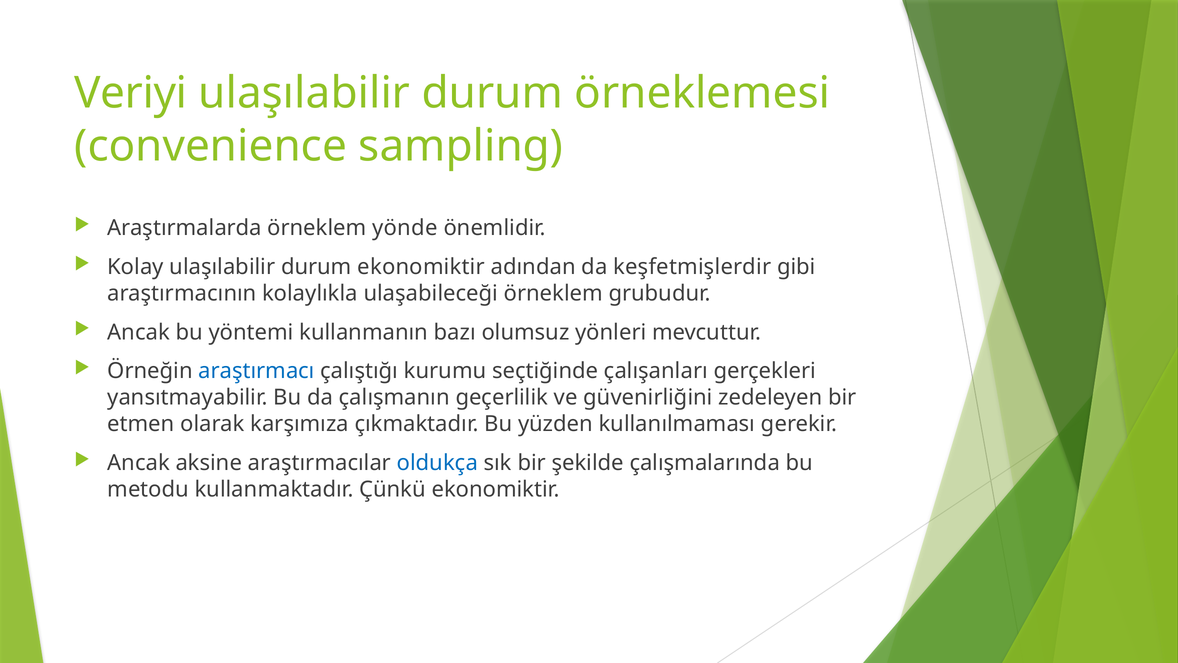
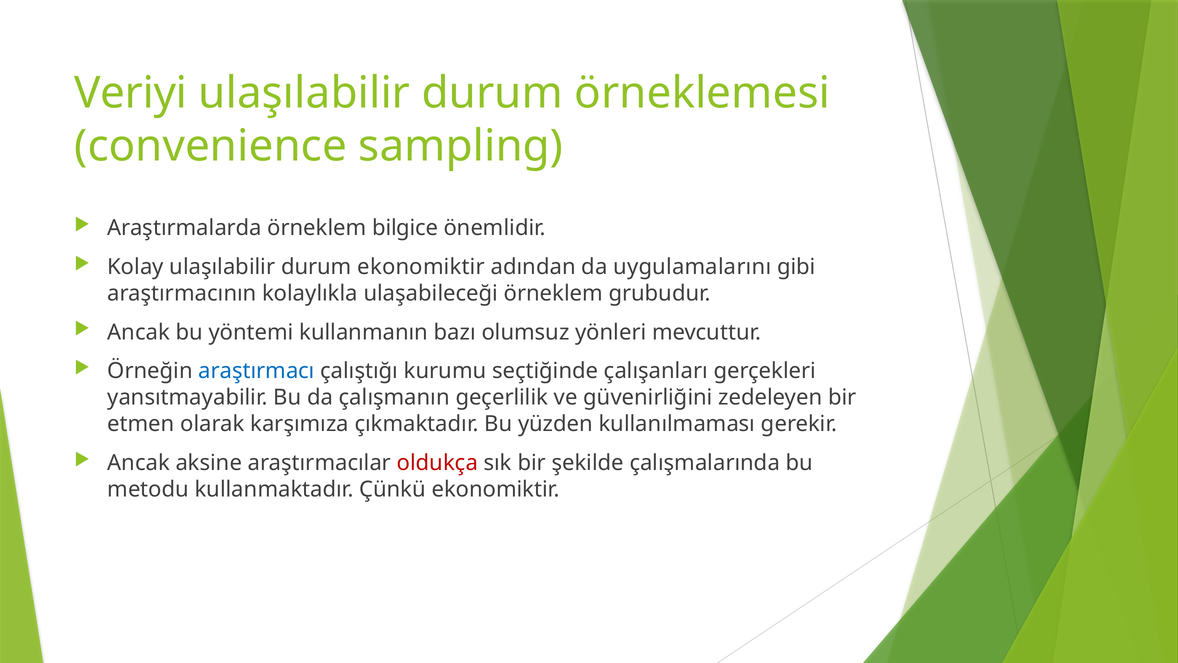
yönde: yönde -> bilgice (405, 228)
keşfetmişlerdir: keşfetmişlerdir -> uygulamalarını (692, 267)
oldukça colour: blue -> red (437, 463)
